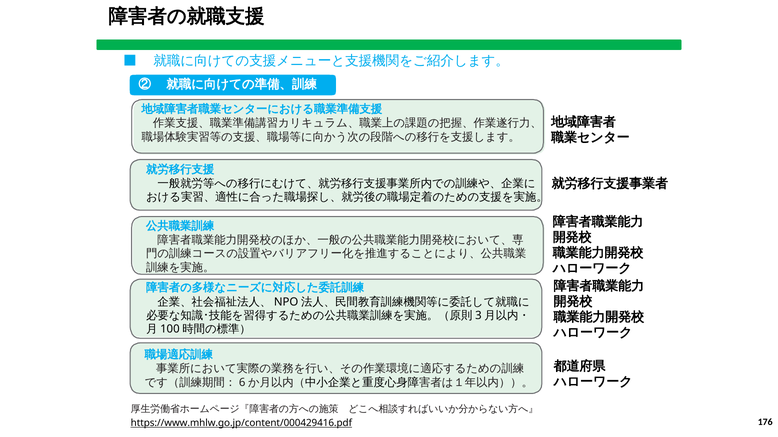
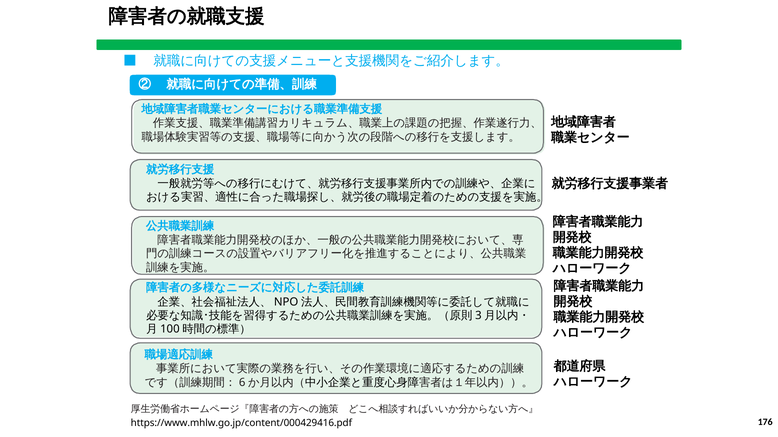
https://www.mhlw.go.jp/content/000429416.pdf underline: present -> none (241, 423)
